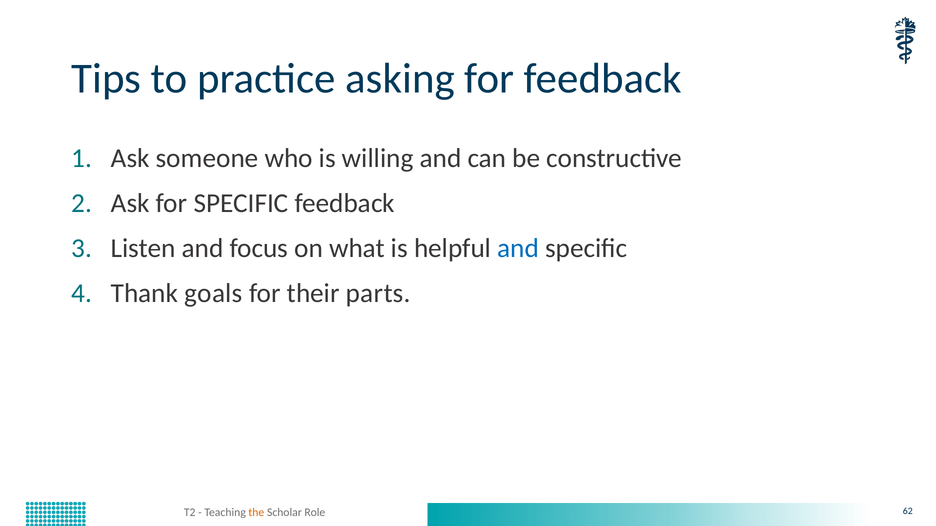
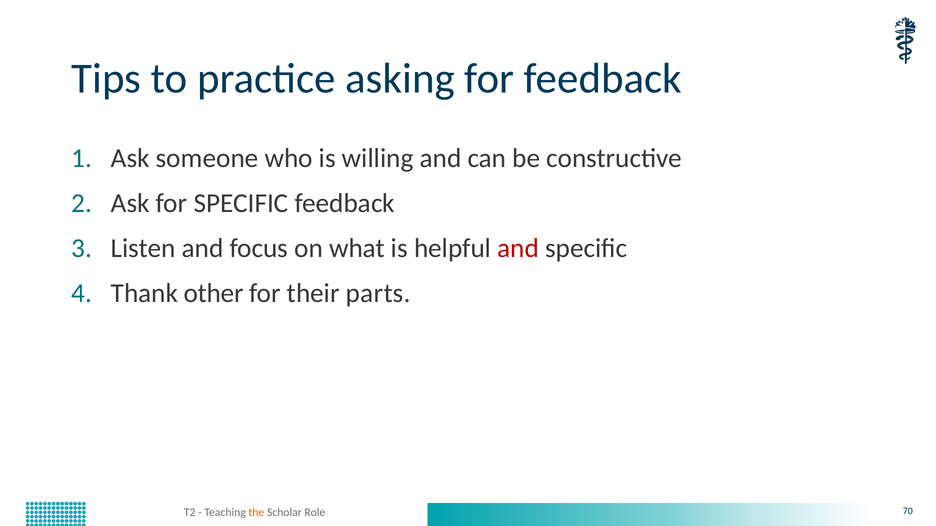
and colour: blue -> red (518, 248)
goals: goals -> other (214, 293)
62: 62 -> 70 (908, 512)
